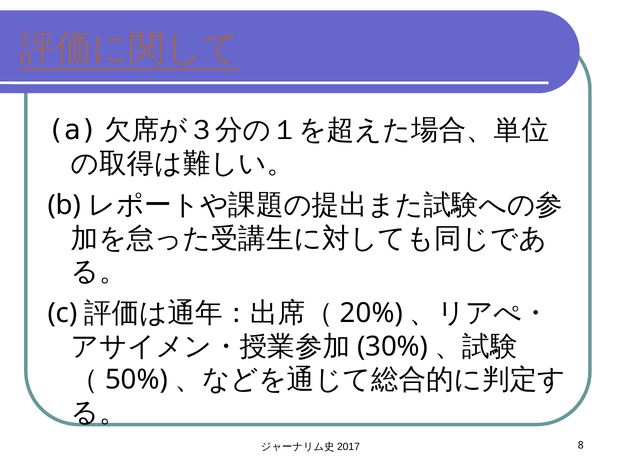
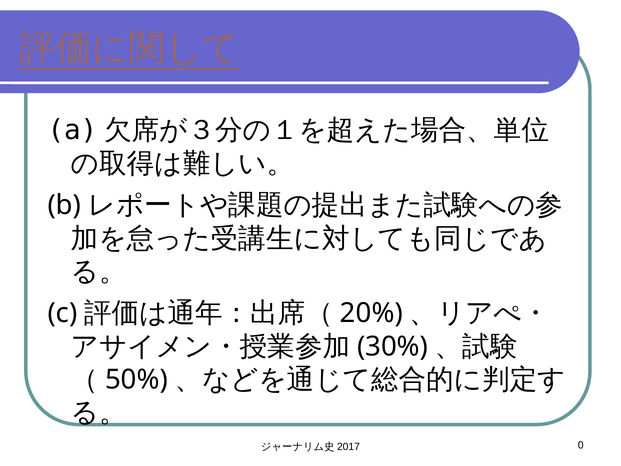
8: 8 -> 0 (581, 445)
